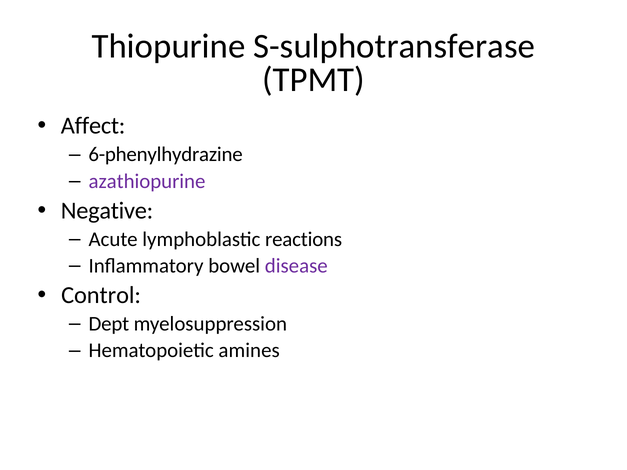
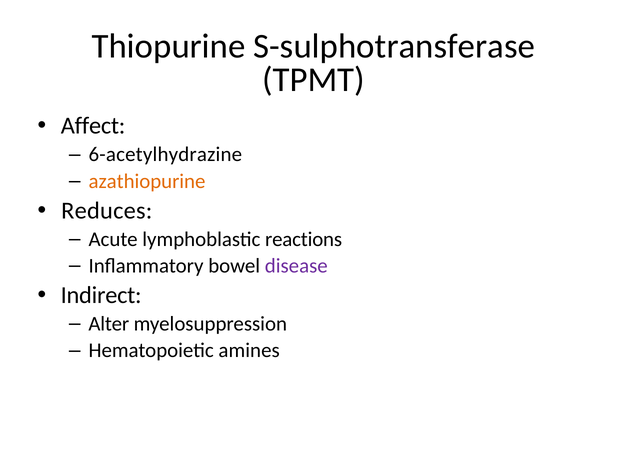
6-phenylhydrazine: 6-phenylhydrazine -> 6-acetylhydrazine (165, 155)
azathiopurine colour: purple -> orange (147, 181)
Negative: Negative -> Reduces (107, 211)
Control: Control -> Indirect (101, 295)
Dept: Dept -> Alter (109, 324)
